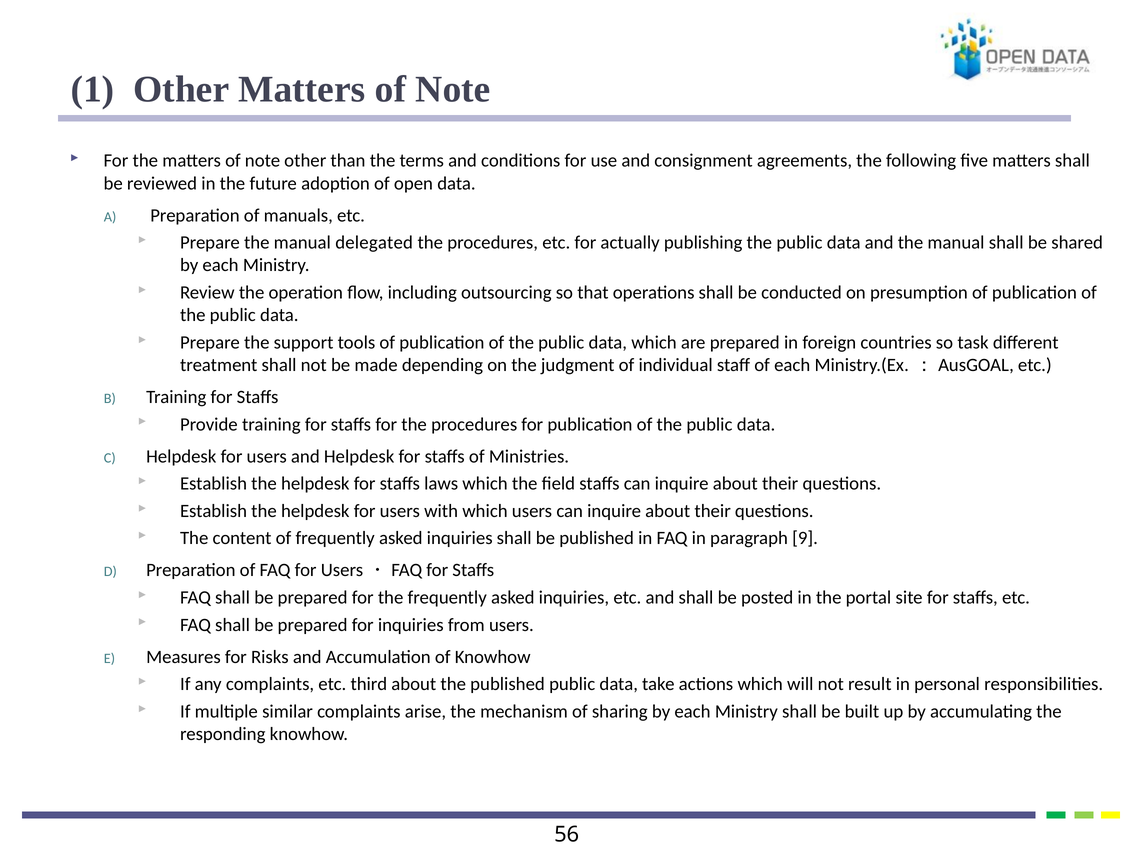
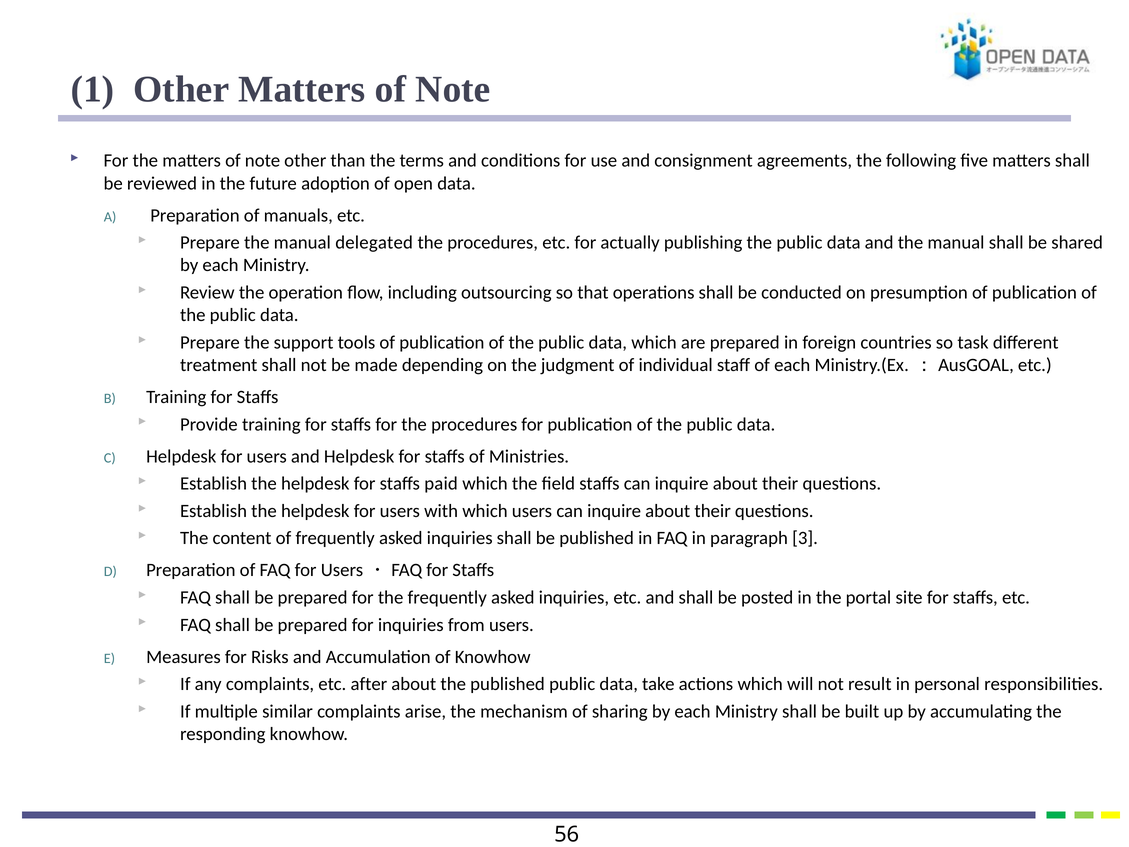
laws: laws -> paid (441, 484)
9: 9 -> 3 (805, 538)
third: third -> after (369, 684)
